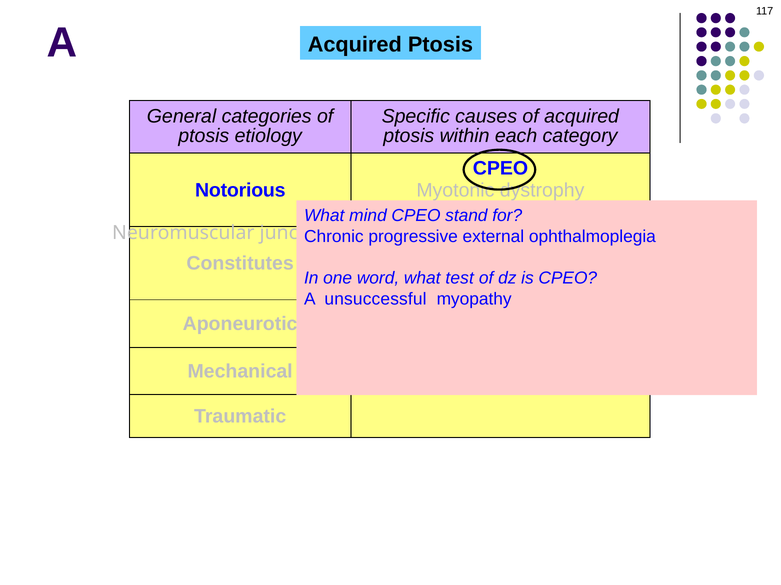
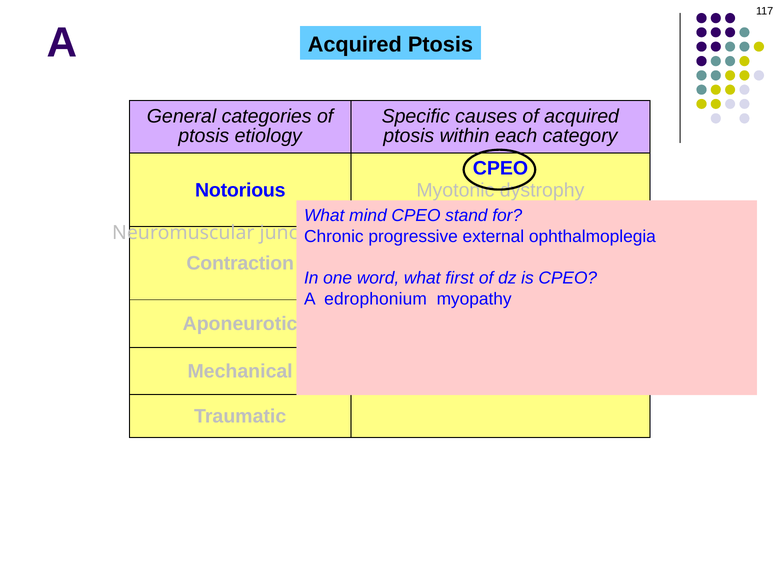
Constitutes: Constitutes -> Contraction (240, 264)
test: test -> first (460, 278)
unsuccessful: unsuccessful -> edrophonium (376, 299)
